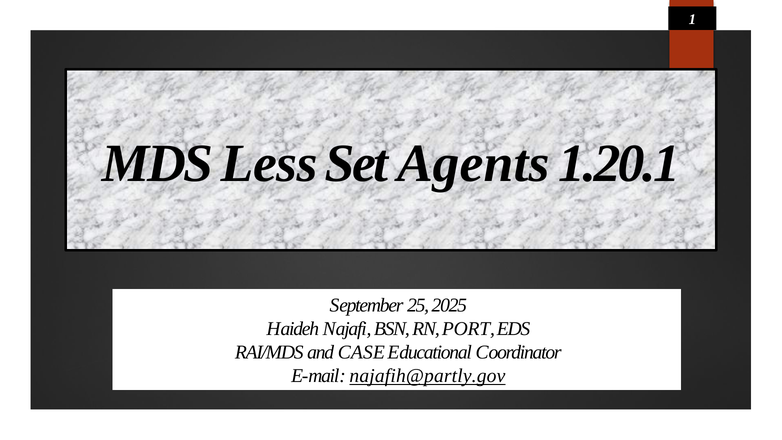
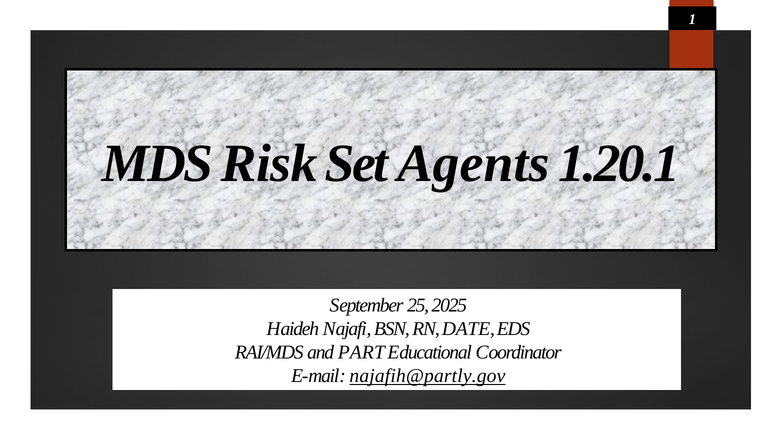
Less: Less -> Risk (269, 163)
PORT: PORT -> DATE (468, 329)
CASE: CASE -> PART (361, 352)
